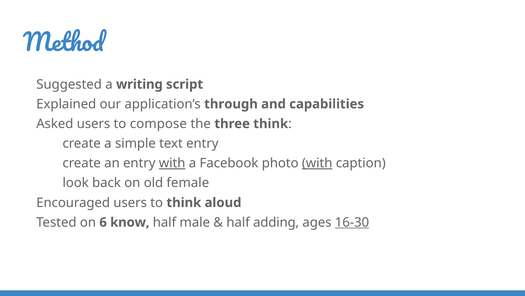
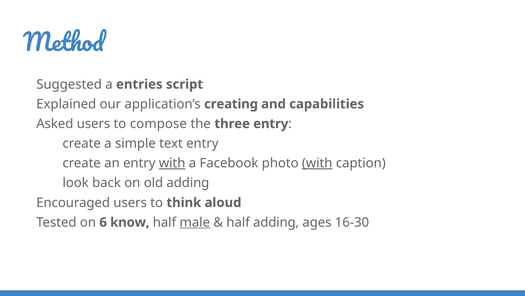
writing: writing -> entries (139, 84)
through: through -> creating (231, 104)
three think: think -> entry (271, 123)
old female: female -> adding (188, 183)
male underline: none -> present (195, 222)
16-30 underline: present -> none (352, 222)
